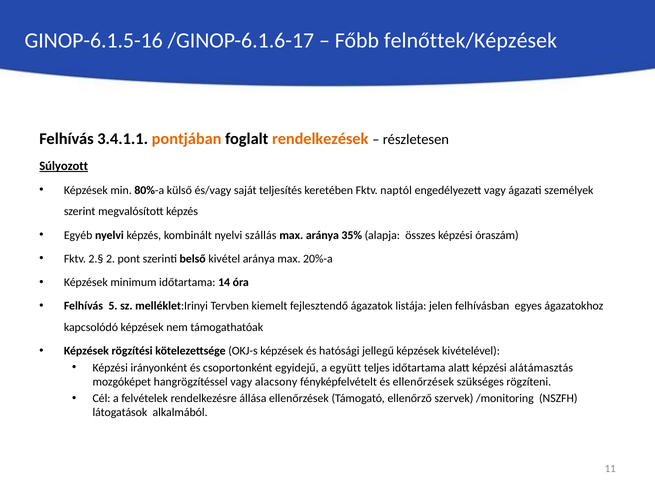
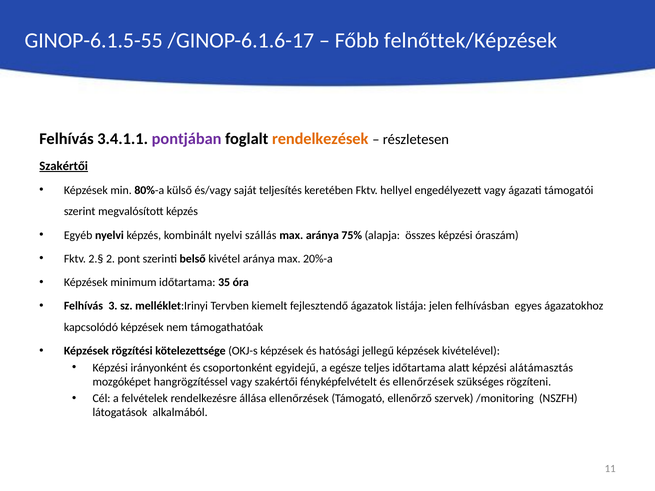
GINOP-6.1.5-16: GINOP-6.1.5-16 -> GINOP-6.1.5-55 (94, 41)
pontjában colour: orange -> purple (187, 139)
Súlyozott: Súlyozott -> Szakértői (64, 166)
naptól: naptól -> hellyel (396, 190)
személyek: személyek -> támogatói (569, 190)
35%: 35% -> 75% (352, 235)
14: 14 -> 35 (224, 283)
5: 5 -> 3 (113, 306)
együtt: együtt -> egésze (346, 368)
vagy alacsony: alacsony -> szakértői (276, 382)
